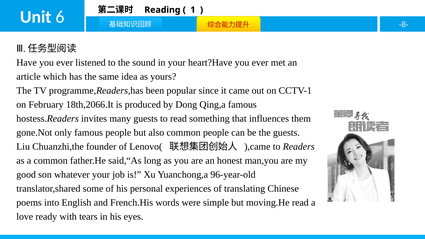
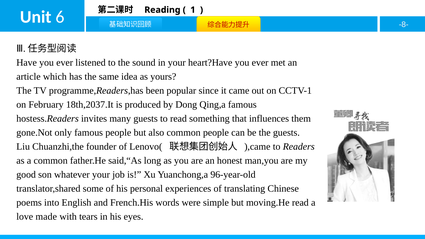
18th,2066.It: 18th,2066.It -> 18th,2037.It (90, 105)
ready: ready -> made (46, 217)
